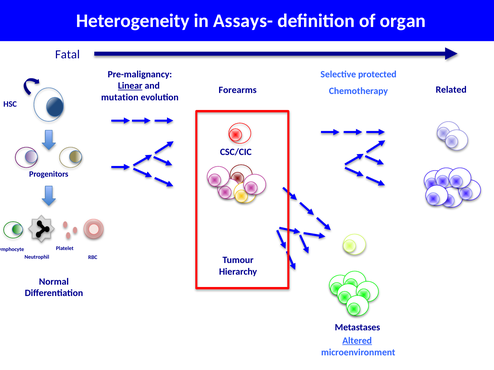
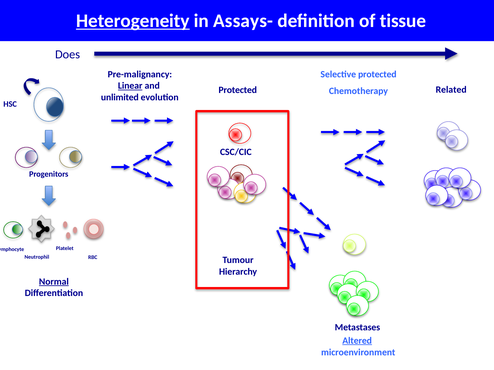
Heterogeneity underline: none -> present (133, 21)
organ: organ -> tissue (403, 21)
Fatal: Fatal -> Does (68, 54)
Forearms: Forearms -> Protected (238, 90)
mutation: mutation -> unlimited (120, 97)
Normal underline: none -> present (54, 282)
